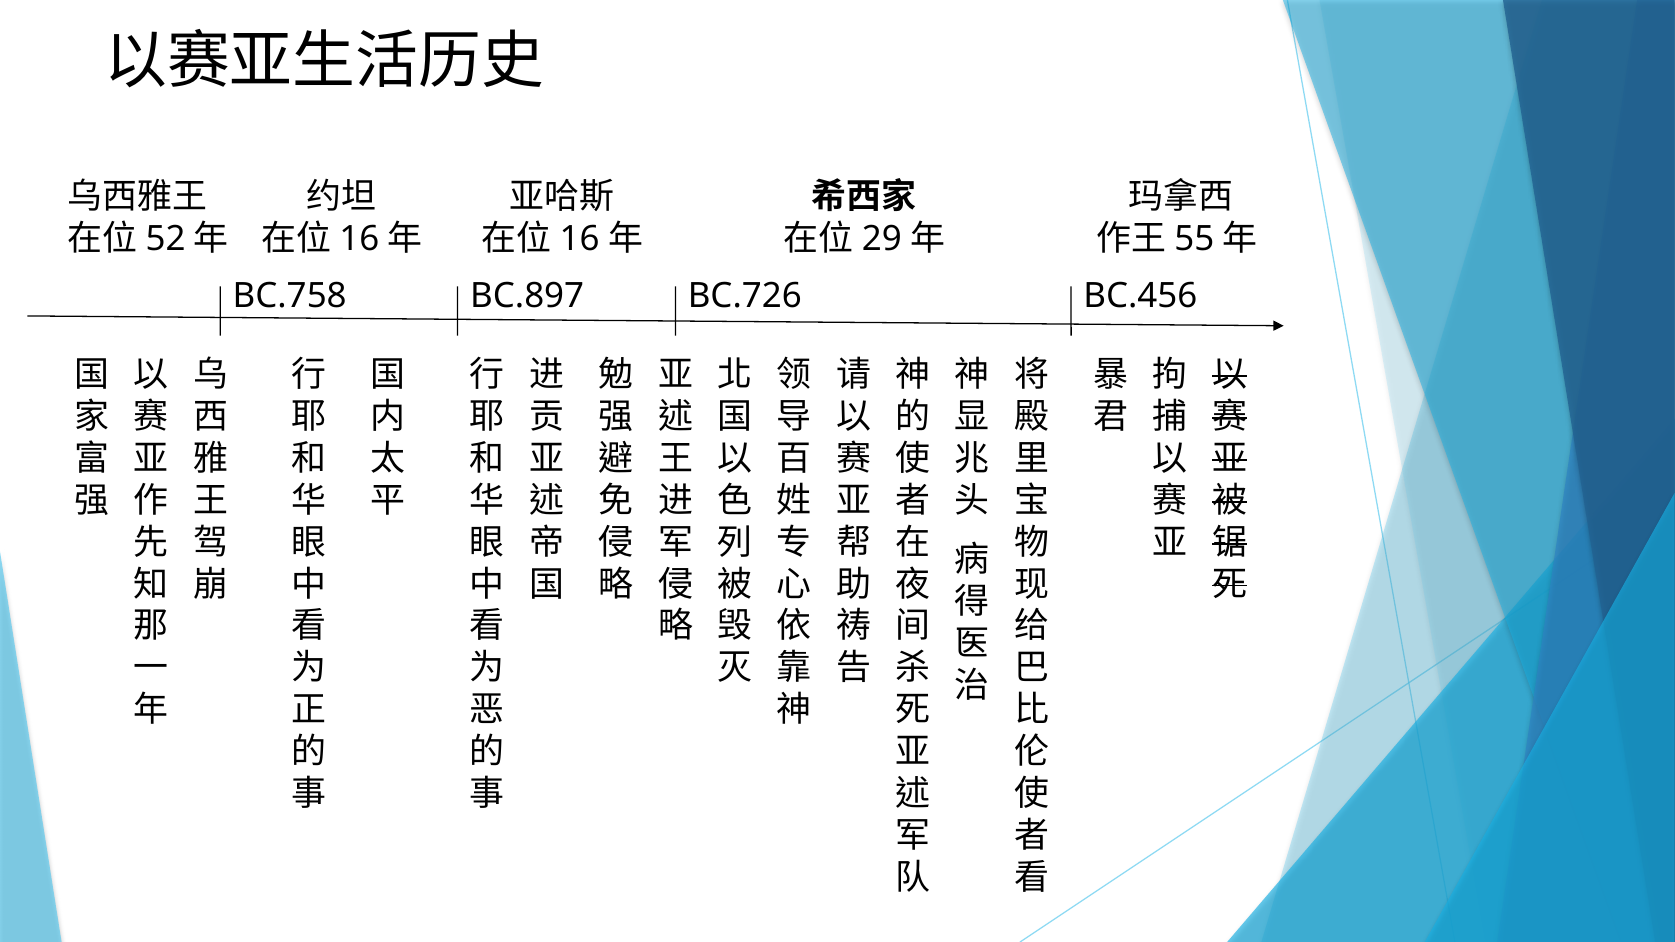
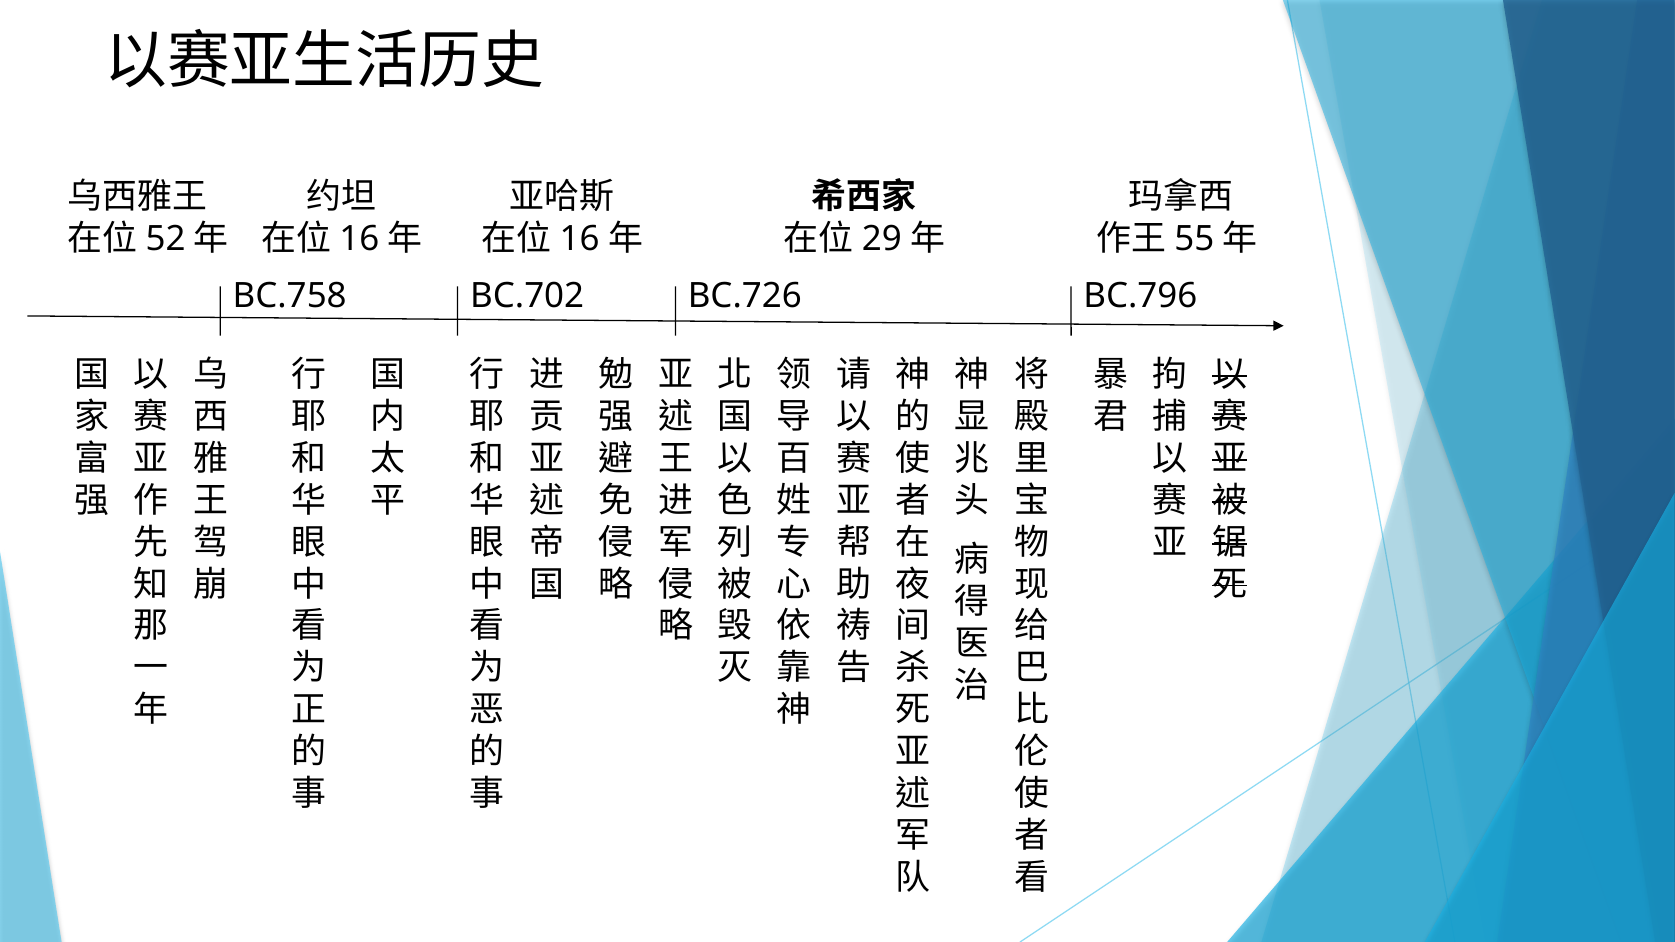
BC.897: BC.897 -> BC.702 (527, 296)
BC.456: BC.456 -> BC.796 (1140, 296)
